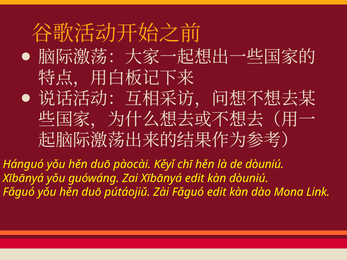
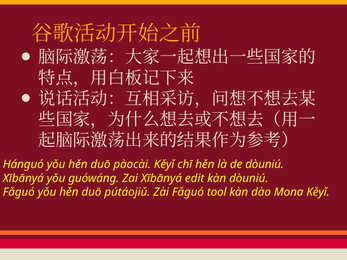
Fǎguó edit: edit -> tool (217, 192)
Mona Link: Link -> Kěyǐ (318, 192)
